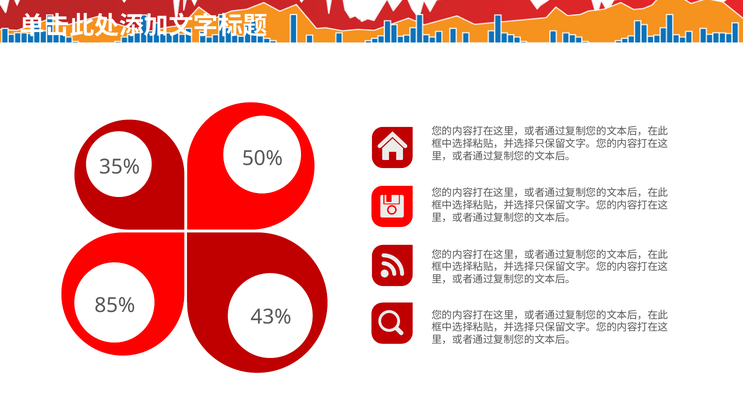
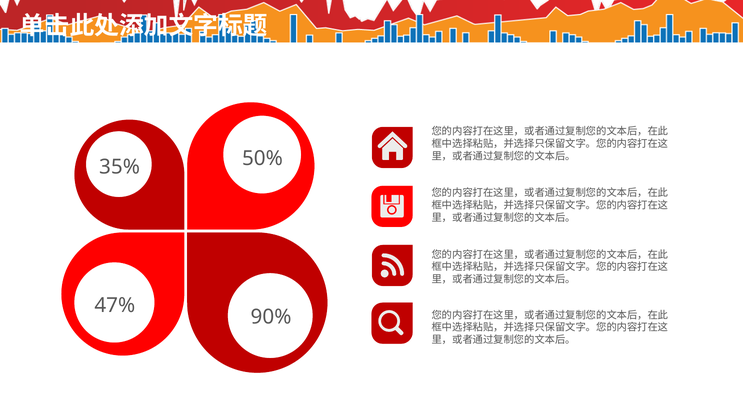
85%: 85% -> 47% (115, 306)
43%: 43% -> 90% (271, 317)
